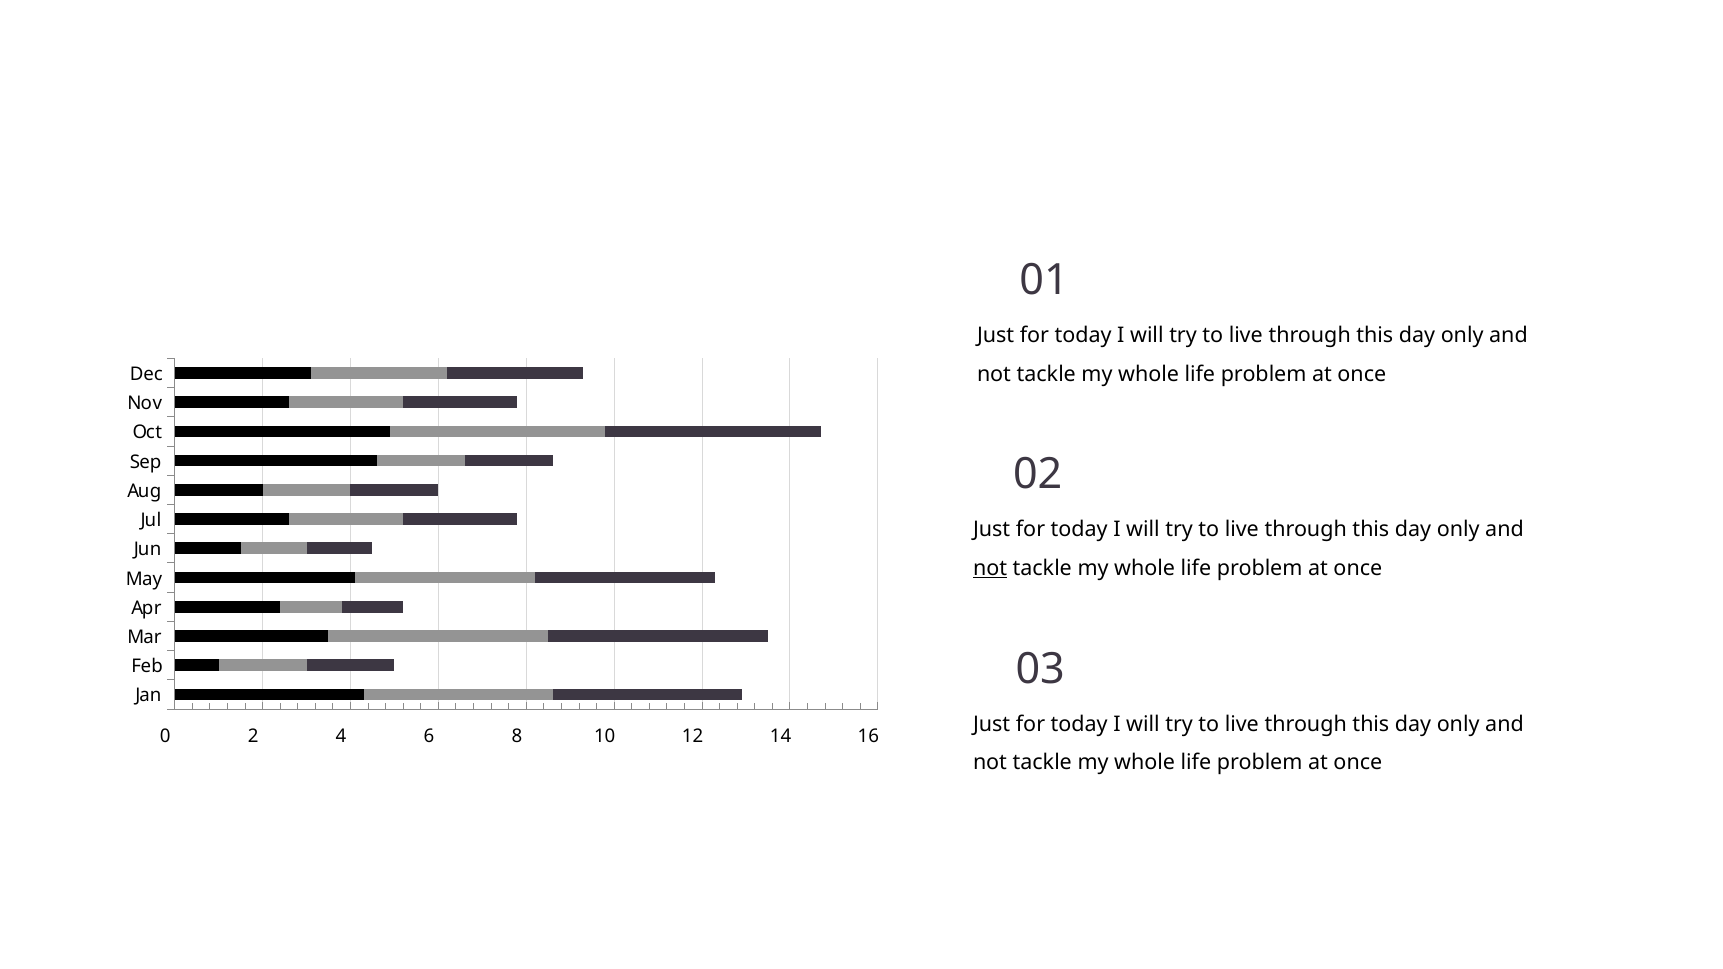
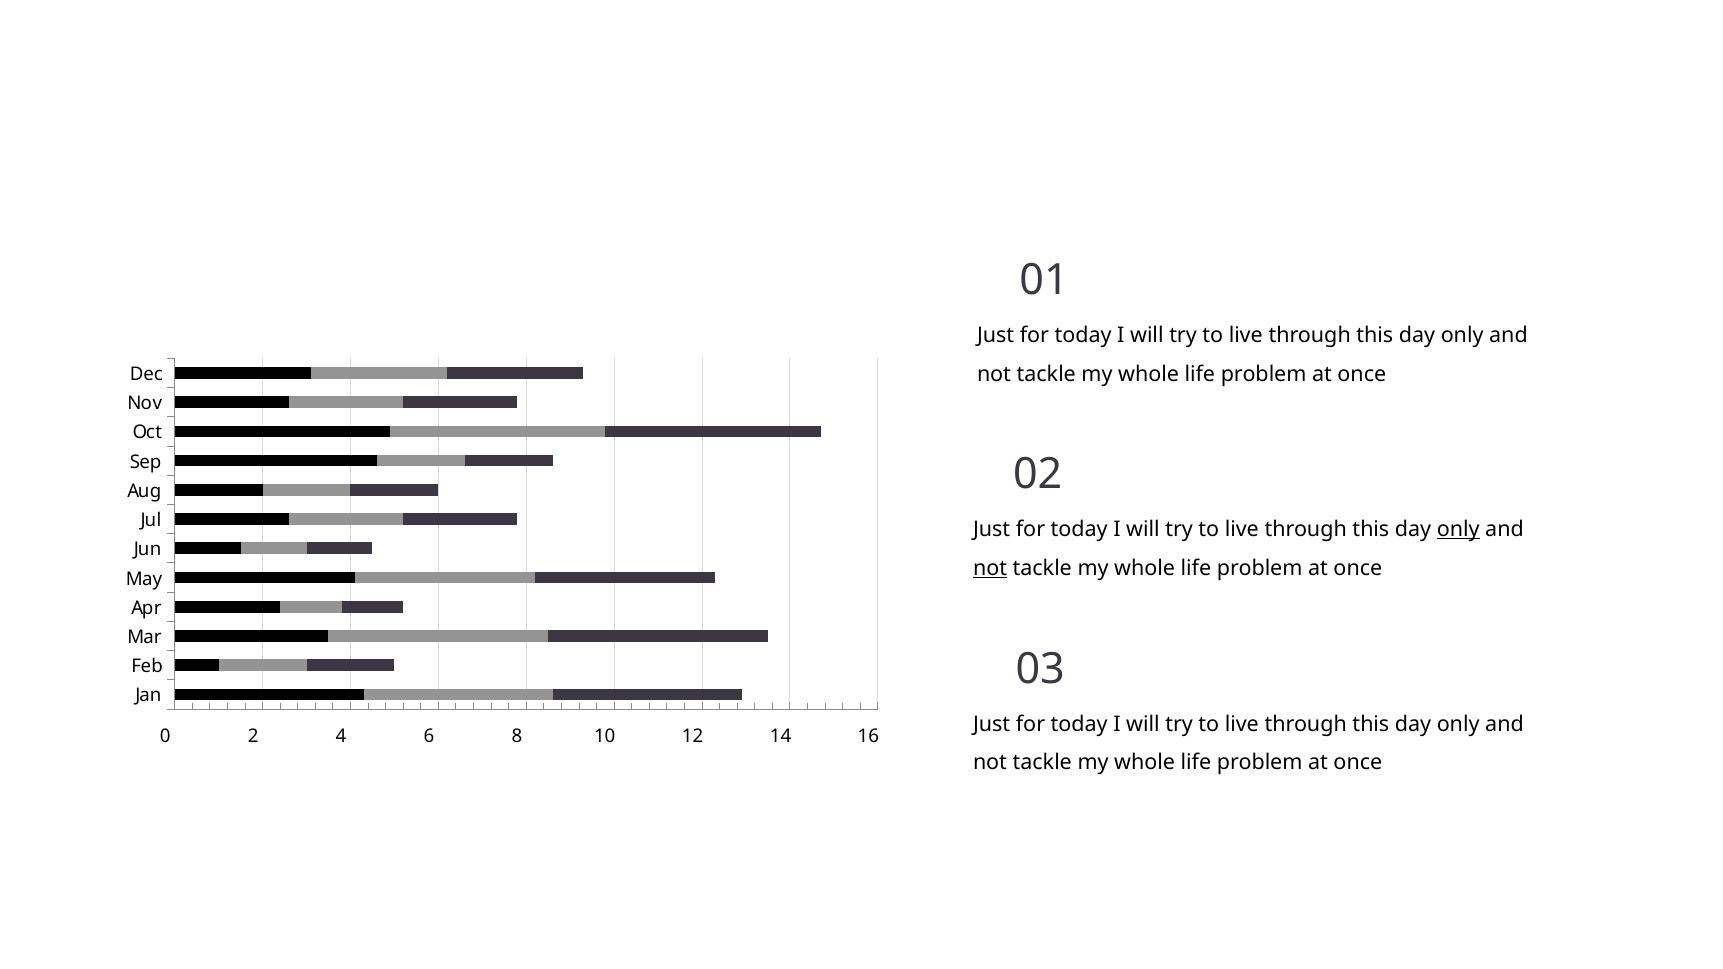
only underline: none -> present (1458, 530)
